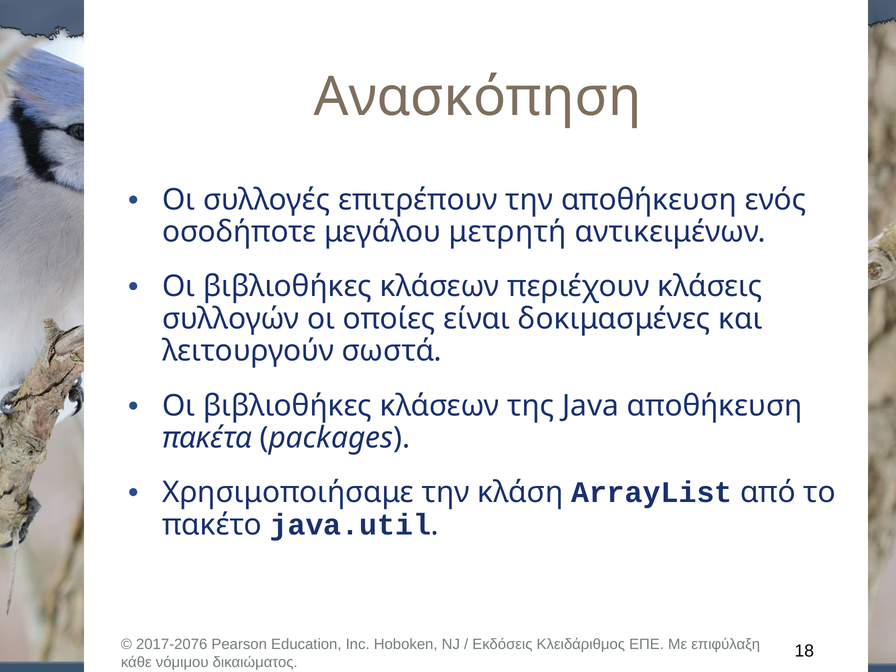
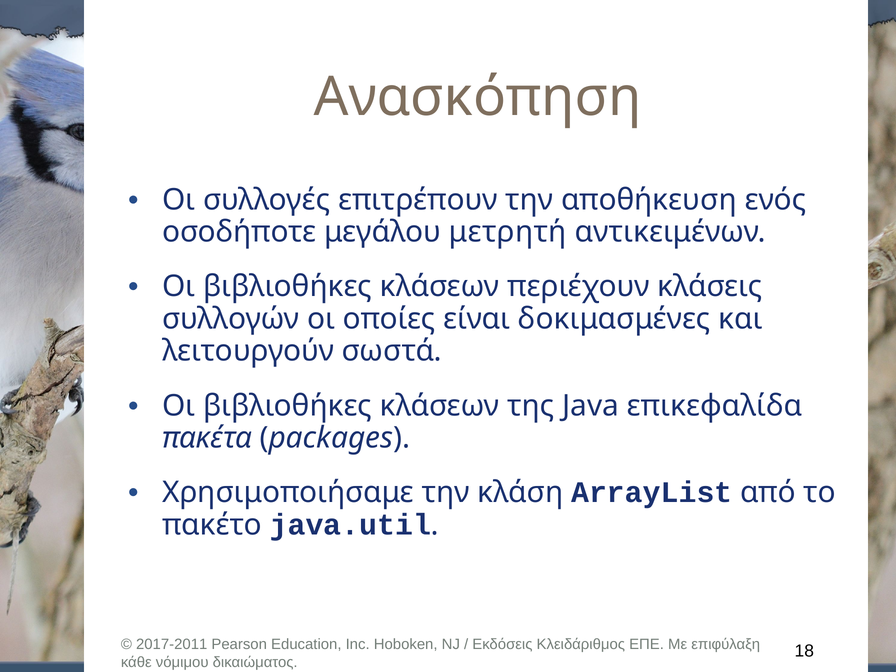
Java αποθήκευση: αποθήκευση -> επικεφαλίδα (715, 406)
2017-2076: 2017-2076 -> 2017-2011 (172, 644)
